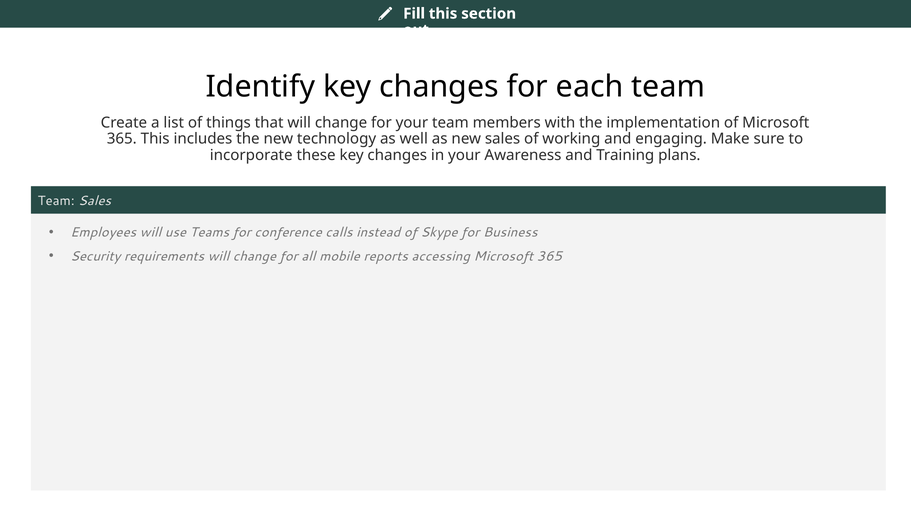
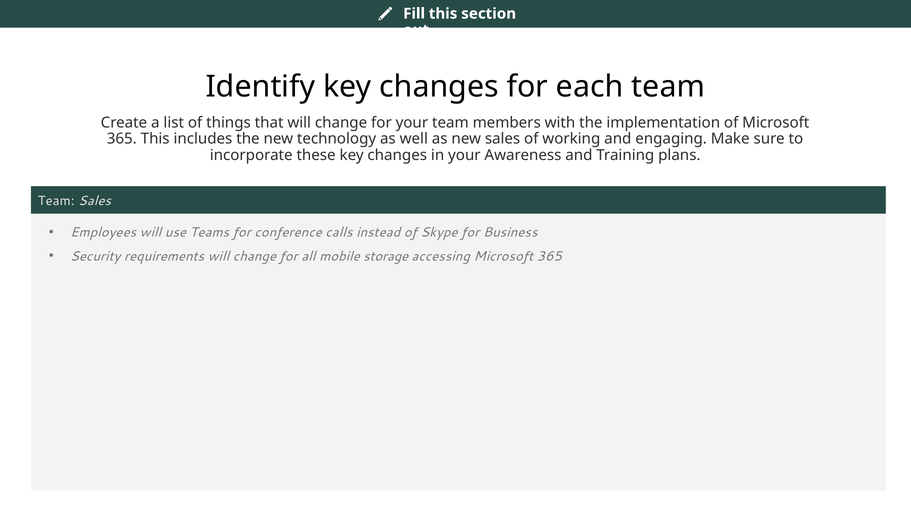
reports: reports -> storage (386, 256)
